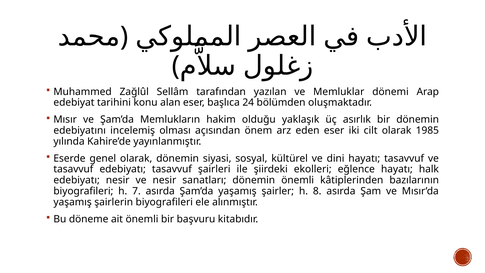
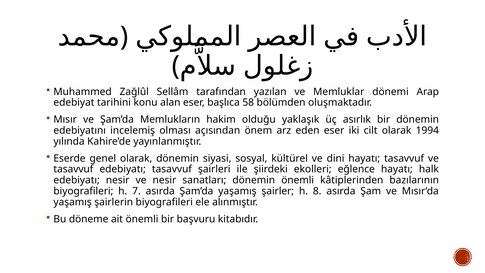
24: 24 -> 58 (248, 103)
1985: 1985 -> 1994 (427, 130)
